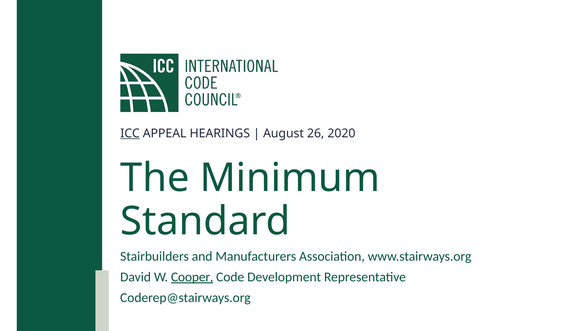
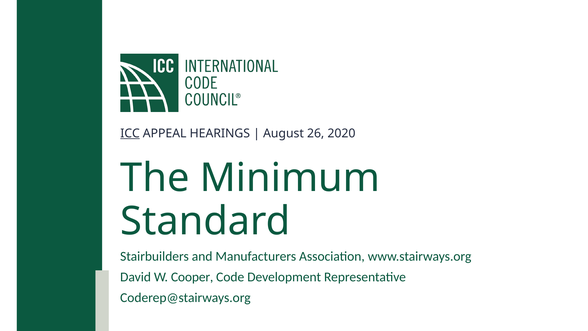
Cooper underline: present -> none (192, 277)
